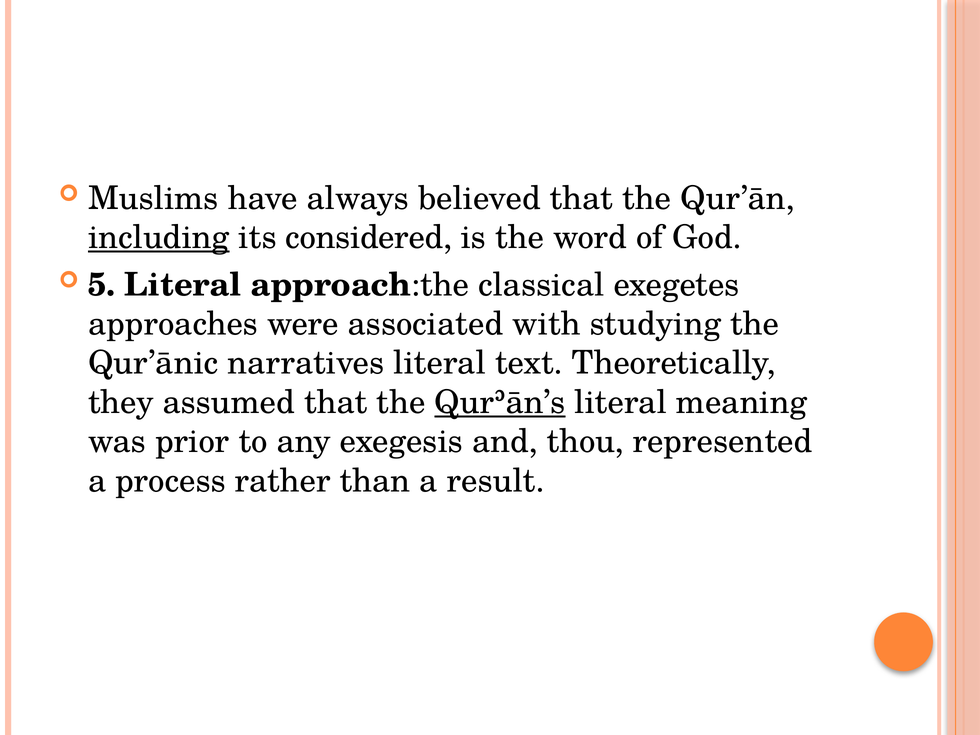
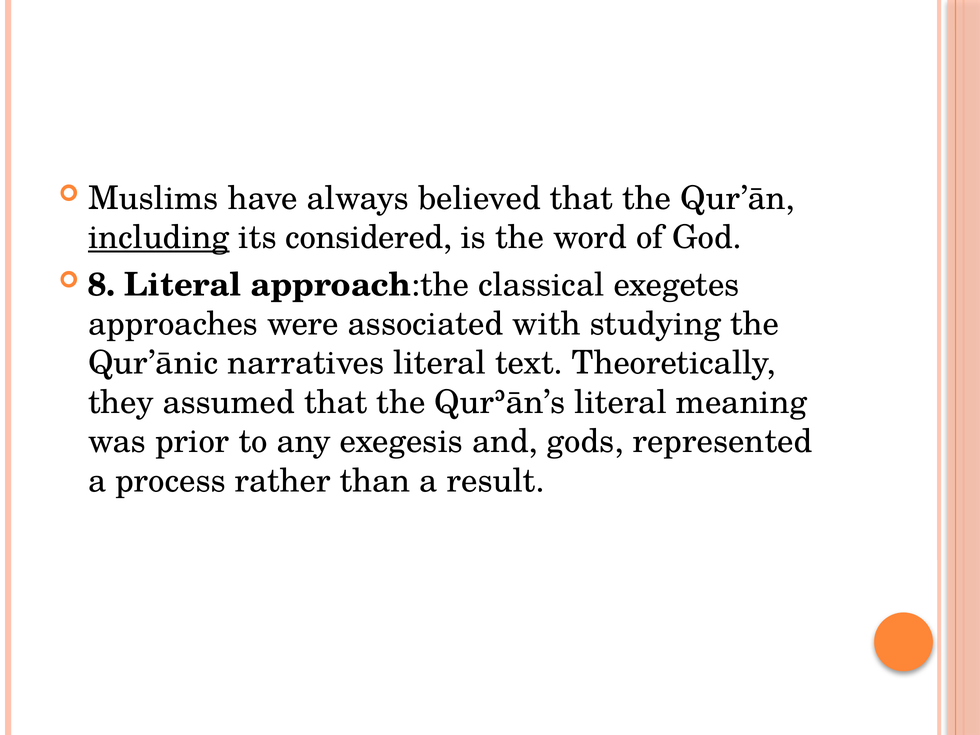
5: 5 -> 8 (102, 285)
Qurʾān’s underline: present -> none (500, 402)
thou: thou -> gods (585, 442)
